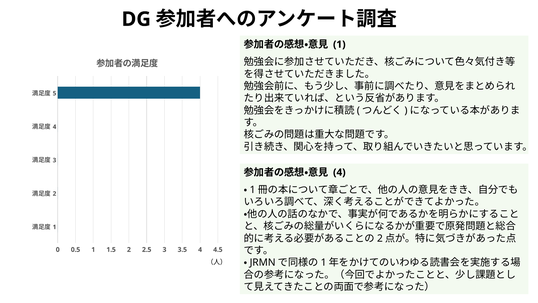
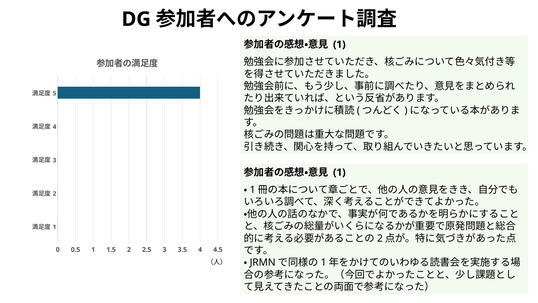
4: 4 -> 1 (339, 172)
